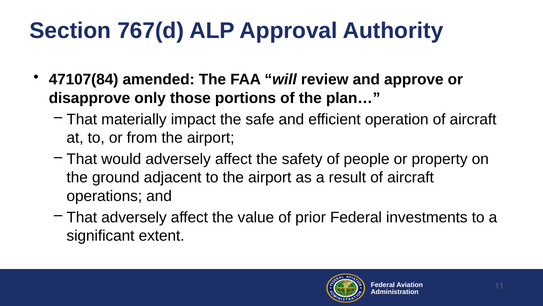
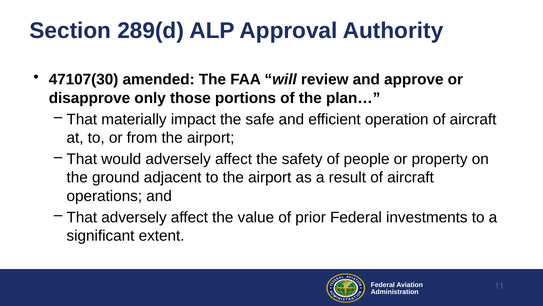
767(d: 767(d -> 289(d (151, 30)
47107(84: 47107(84 -> 47107(30 (84, 79)
